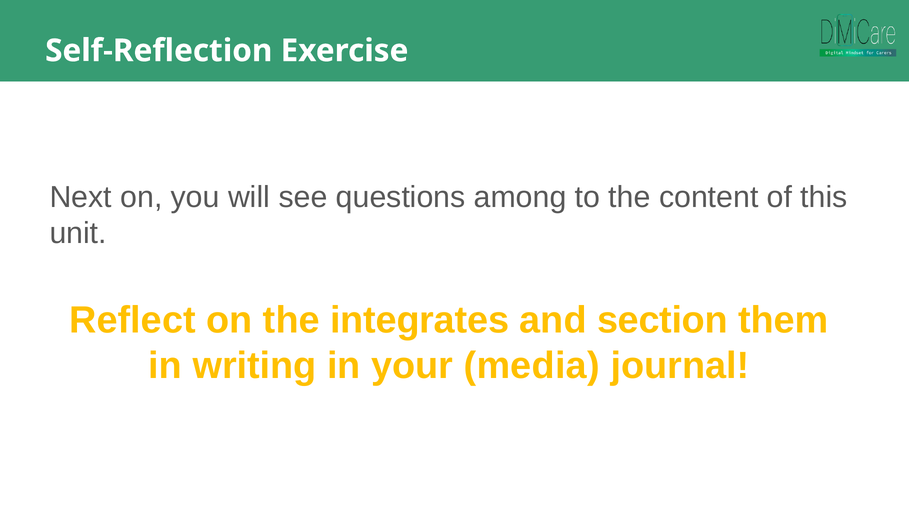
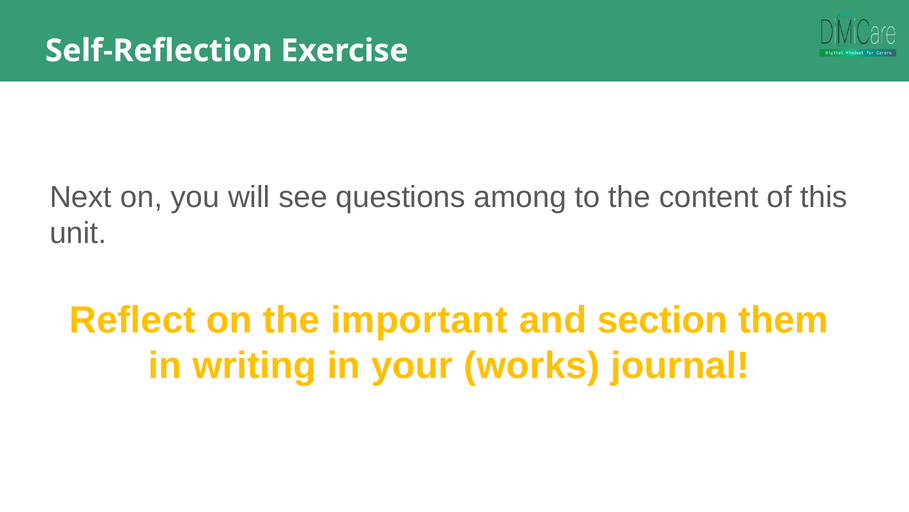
integrates: integrates -> important (419, 320)
media: media -> works (532, 365)
